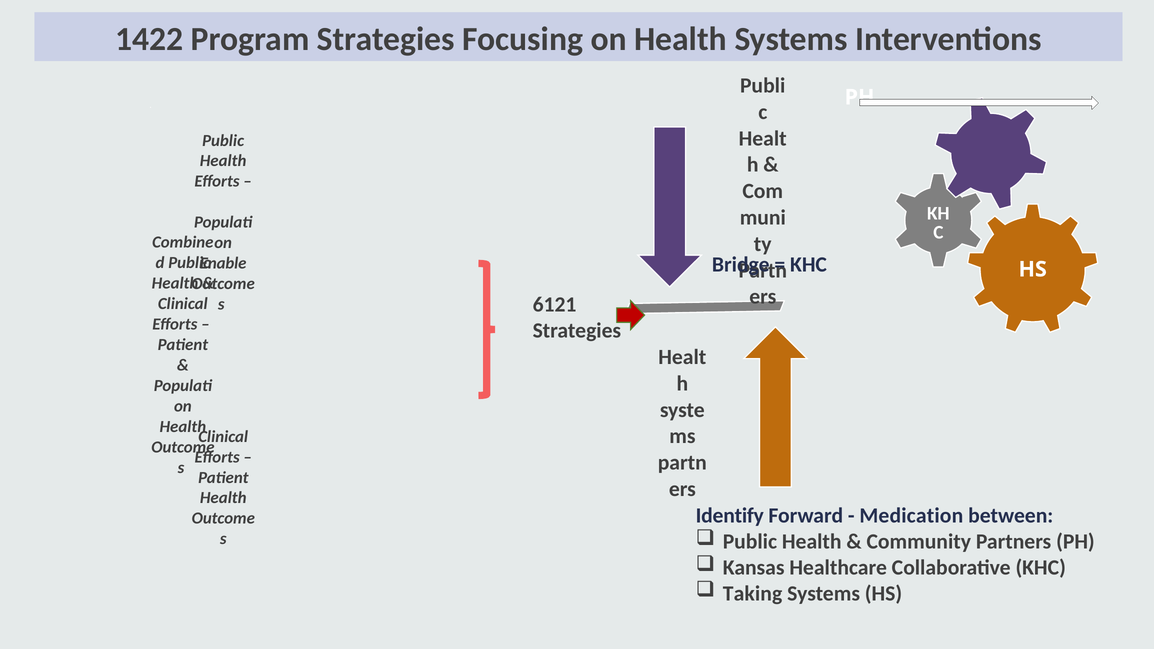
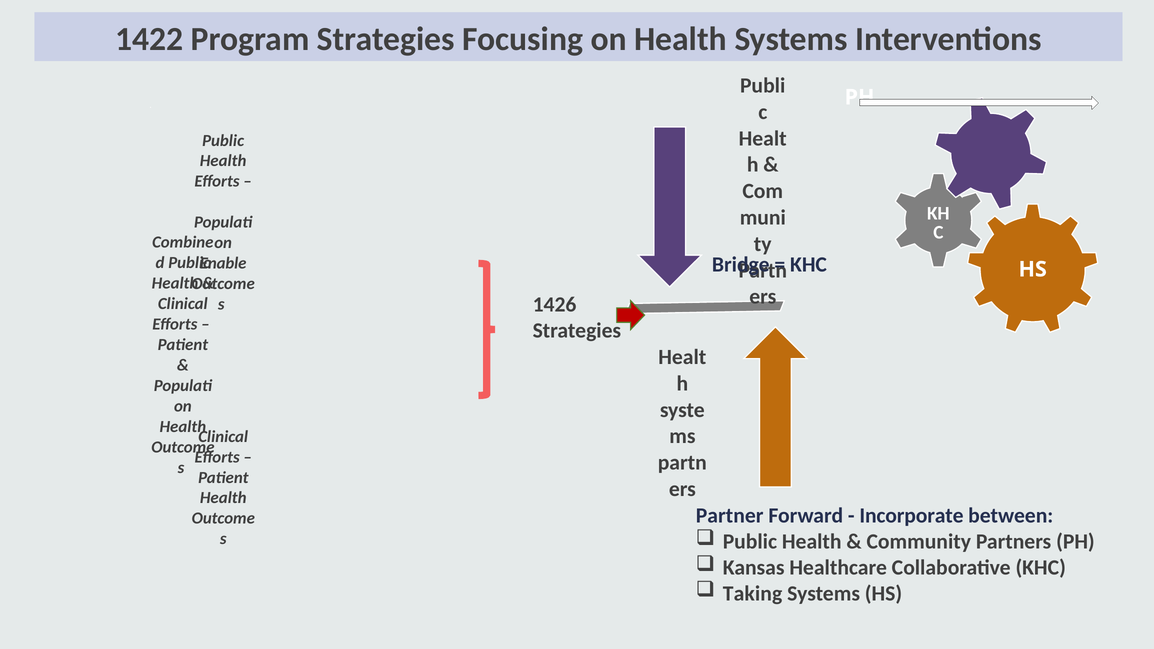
6121: 6121 -> 1426 (555, 305)
Identify: Identify -> Partner (730, 516)
Medication: Medication -> Incorporate (911, 516)
